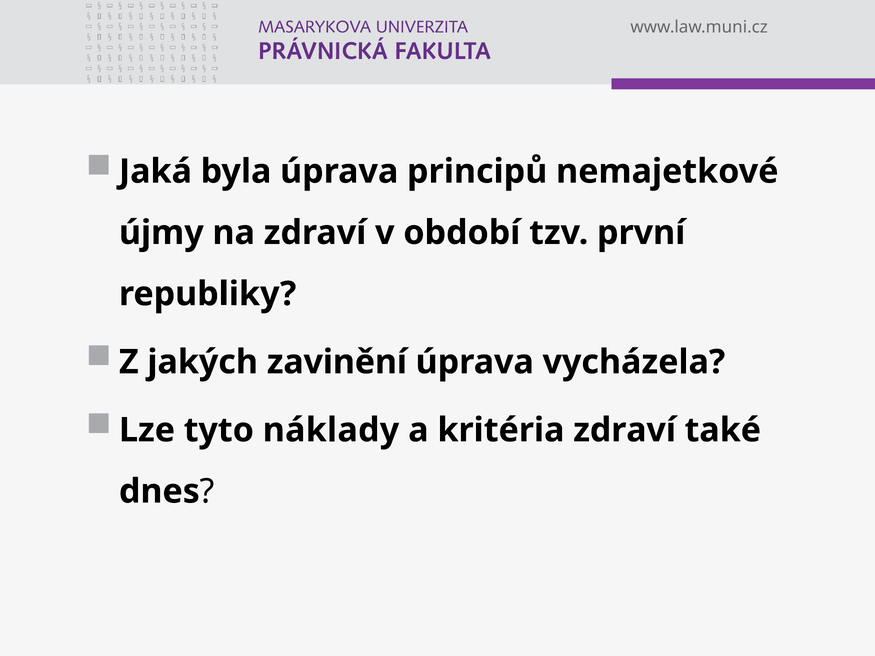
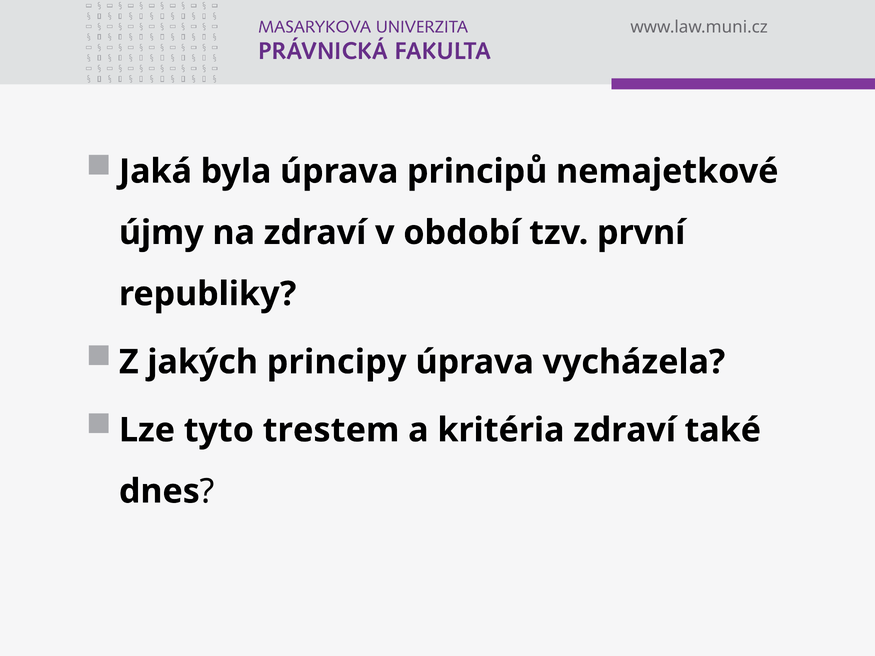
zavinění: zavinění -> principy (337, 362)
náklady: náklady -> trestem (331, 430)
